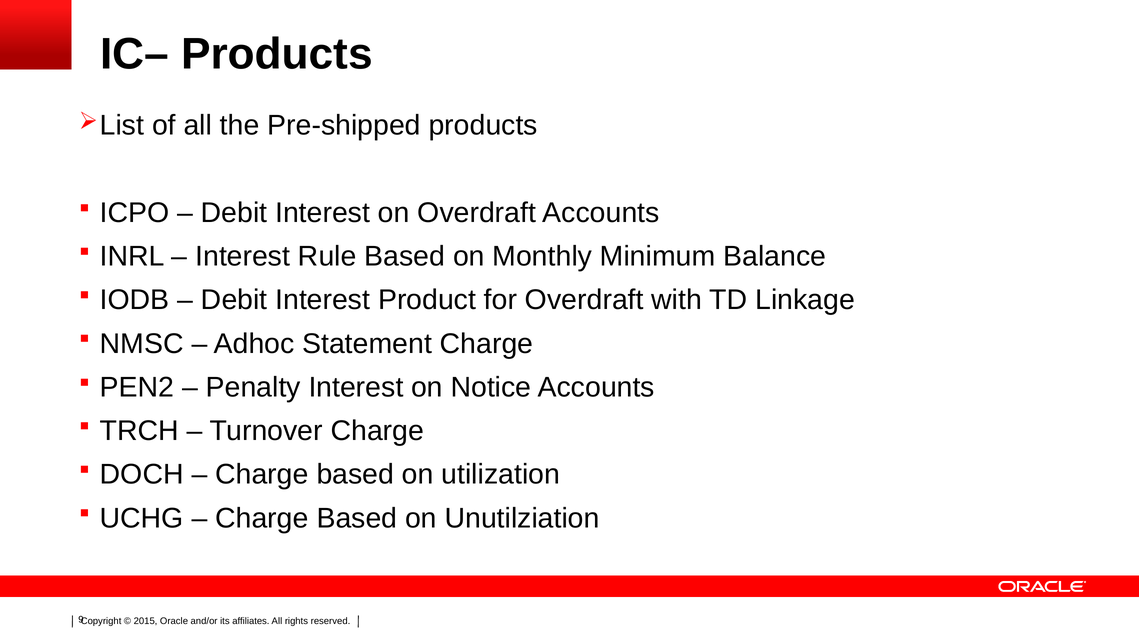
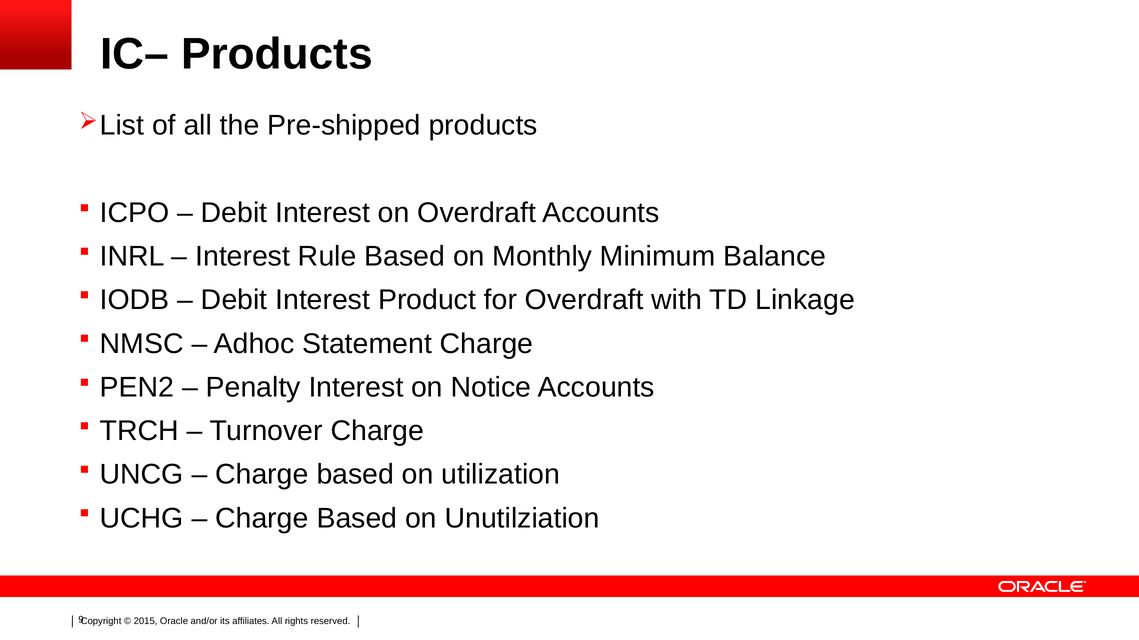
DOCH: DOCH -> UNCG (142, 475)
